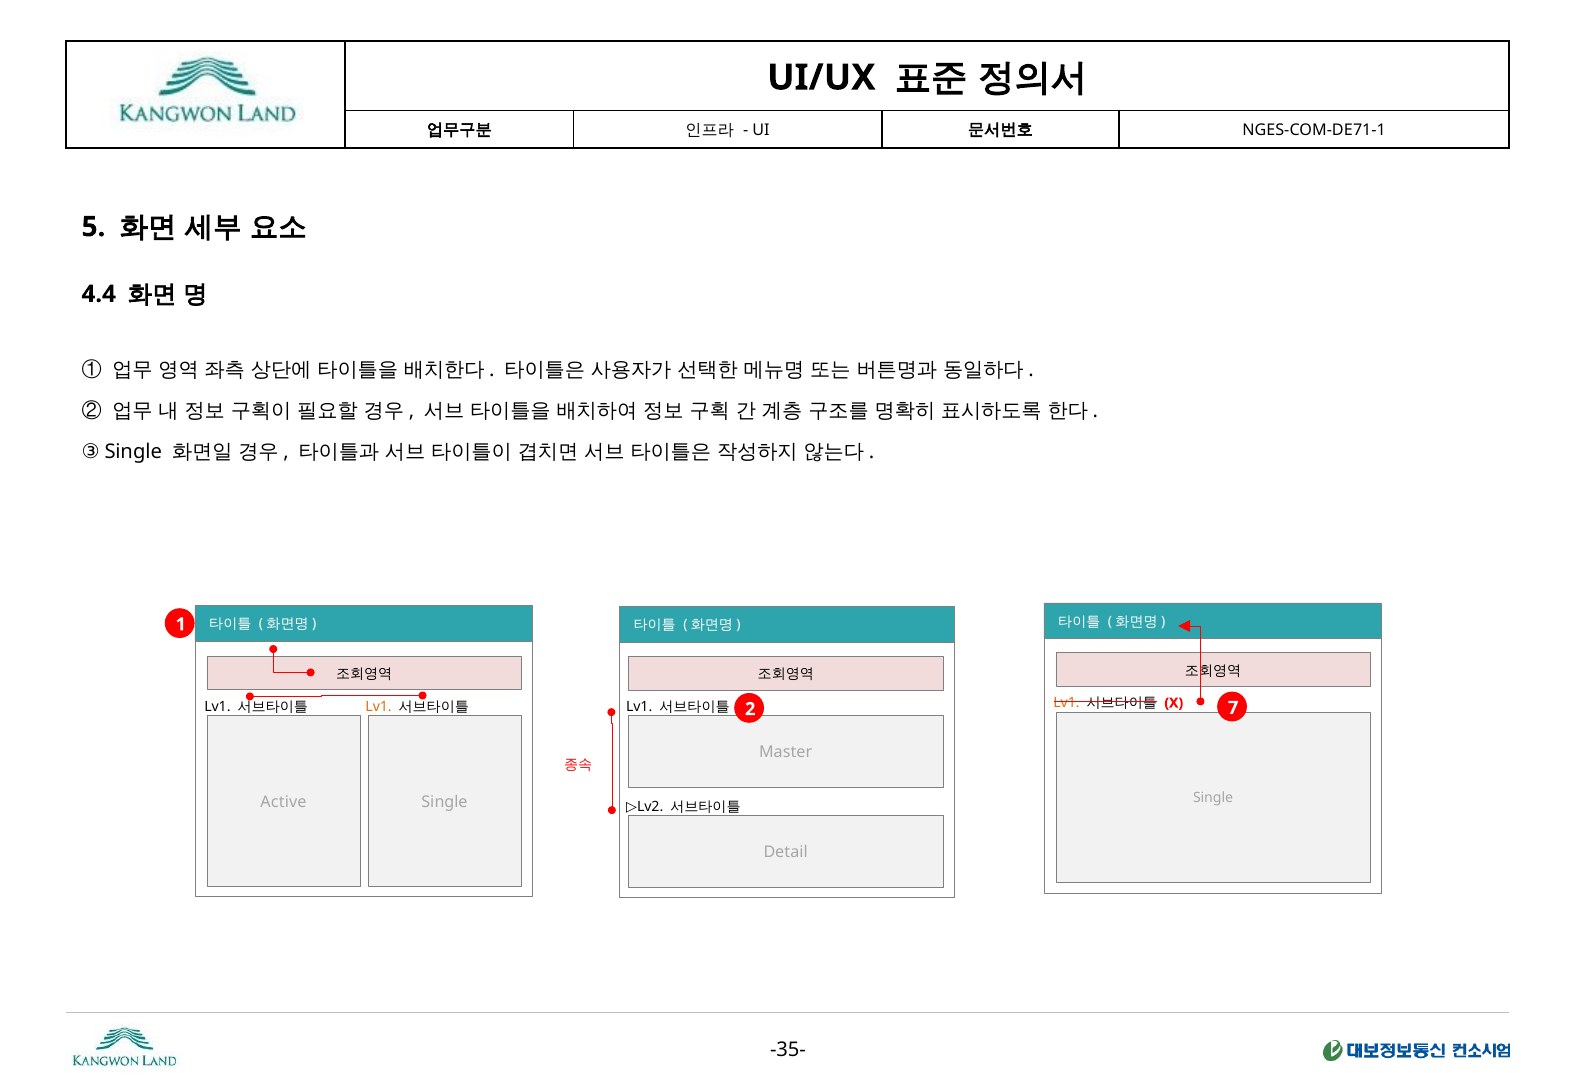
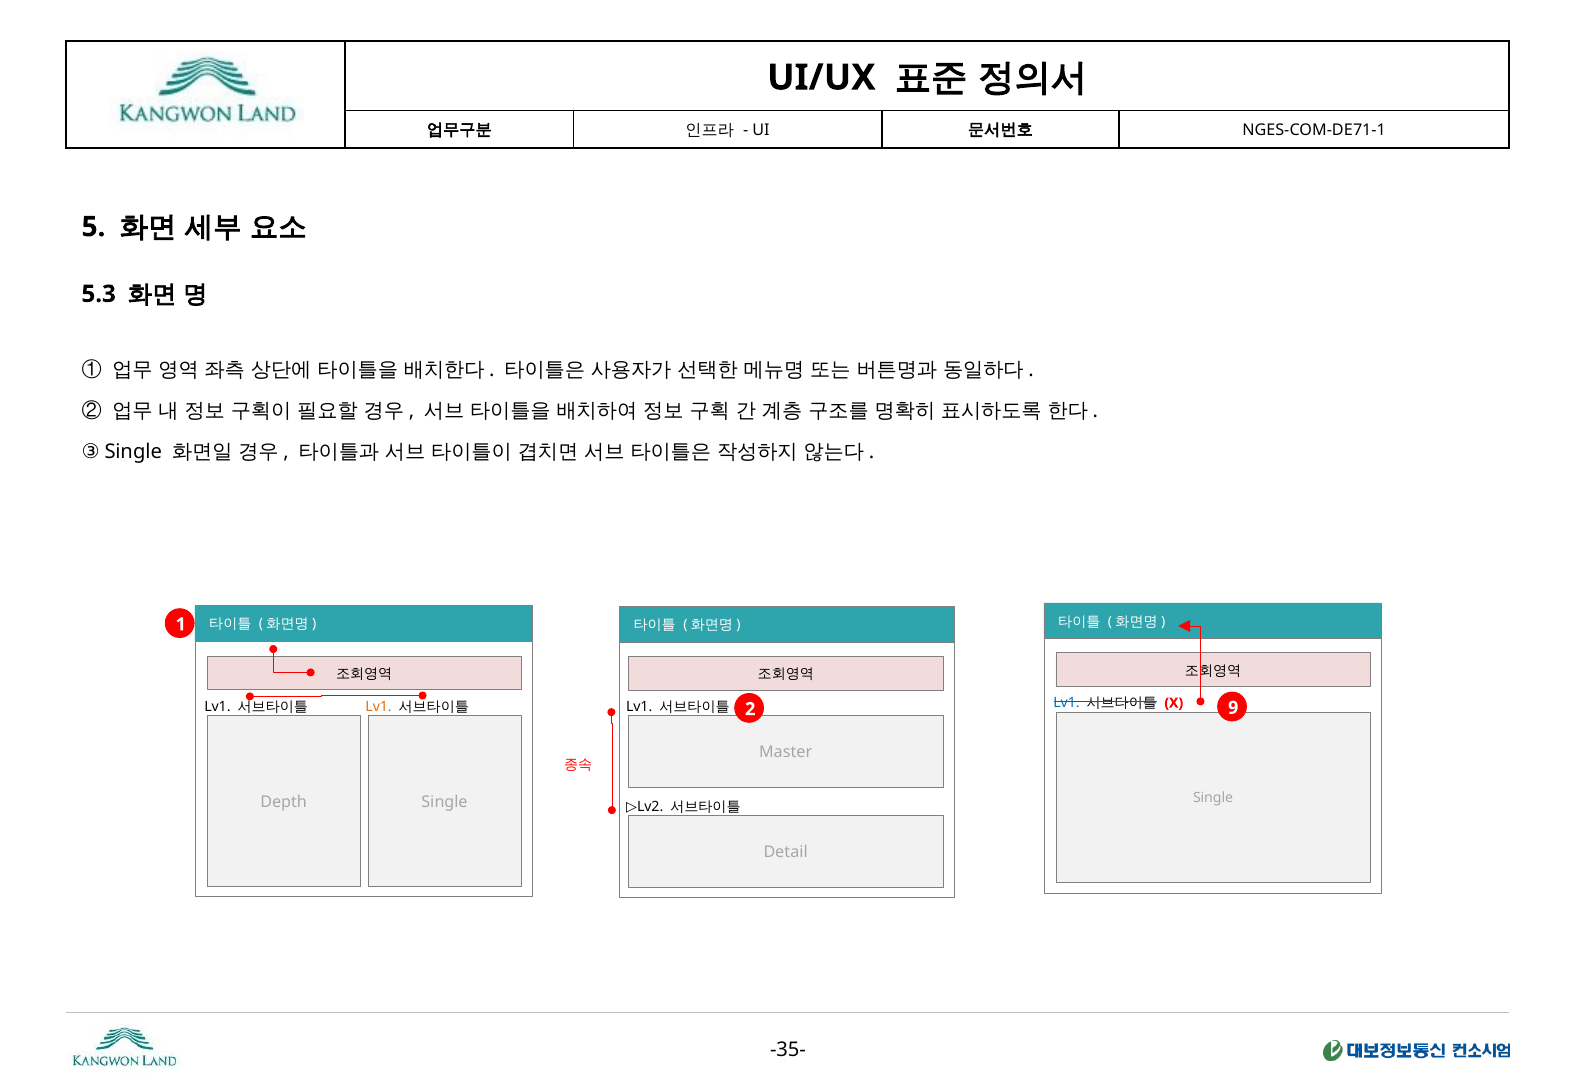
4.4: 4.4 -> 5.3 (99, 294)
Lv1 colour: orange -> blue (1067, 703)
7: 7 -> 9 (1233, 708)
Active: Active -> Depth (284, 802)
